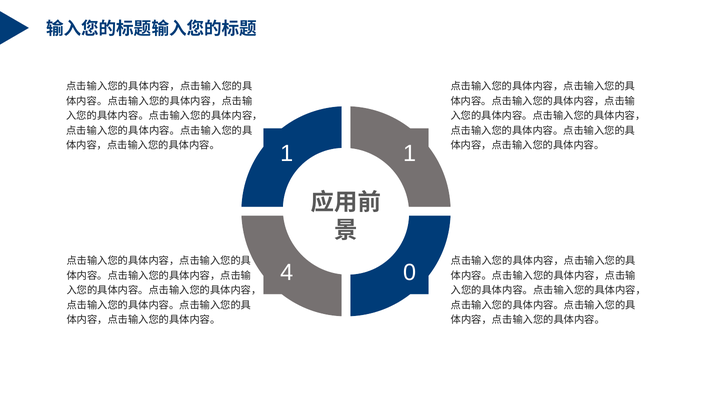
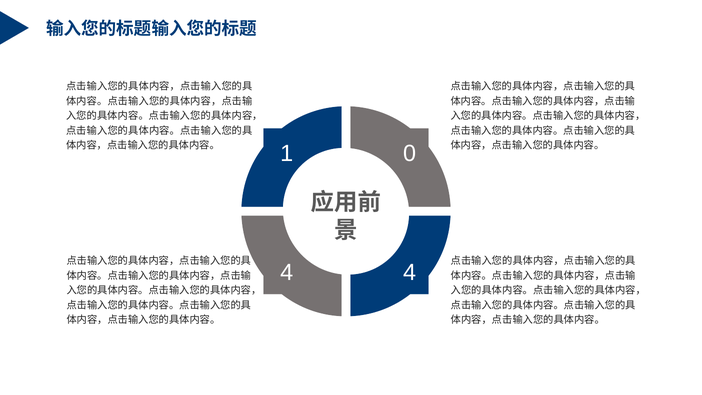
1 1: 1 -> 0 (410, 153)
4 0: 0 -> 4 (410, 273)
